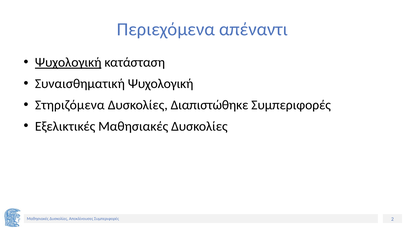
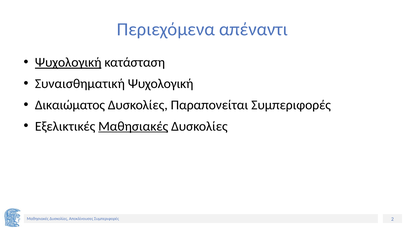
Στηριζόμενα: Στηριζόμενα -> Δικαιώματος (70, 105)
Διαπιστώθηκε: Διαπιστώθηκε -> Παραπονείται (209, 105)
Μαθησιακές underline: none -> present (133, 126)
